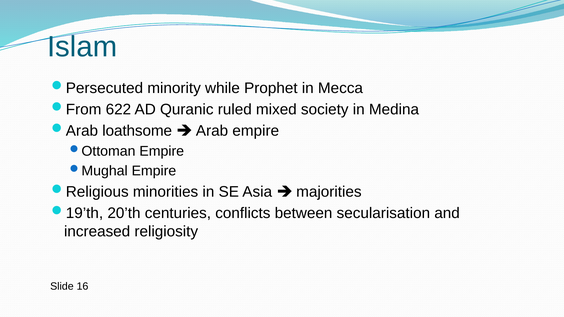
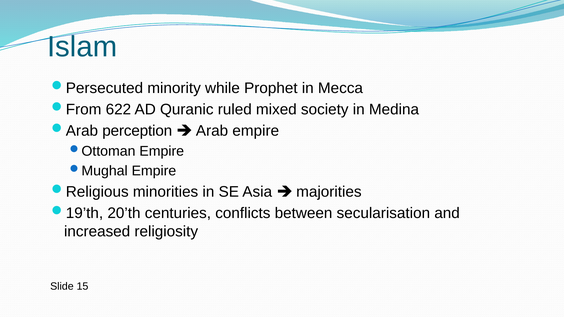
loathsome: loathsome -> perception (137, 131)
16: 16 -> 15 (82, 287)
